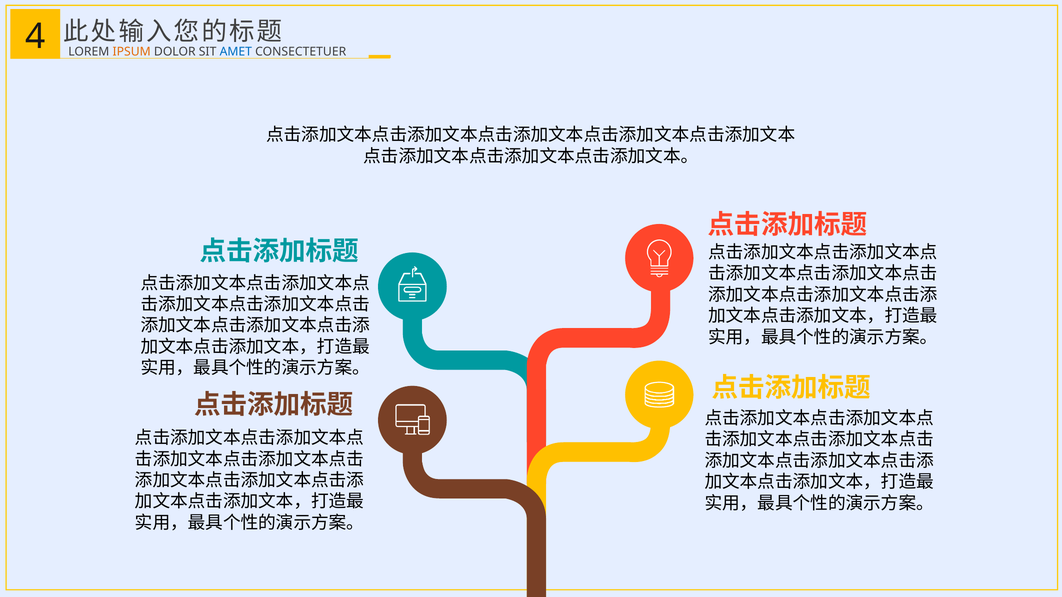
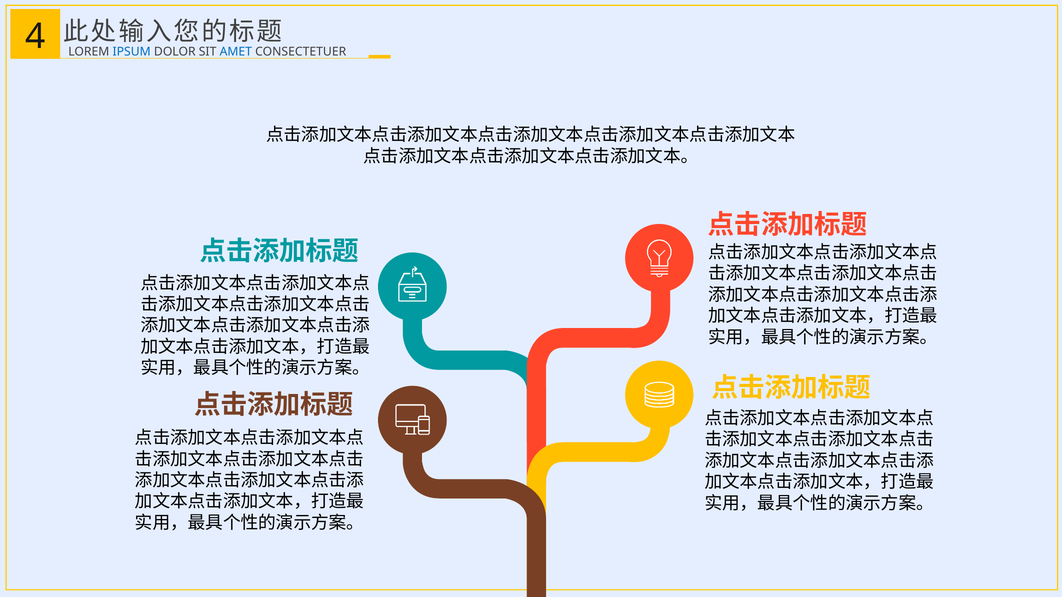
IPSUM colour: orange -> blue (132, 52)
